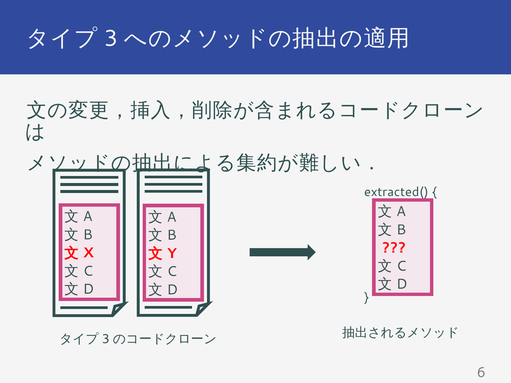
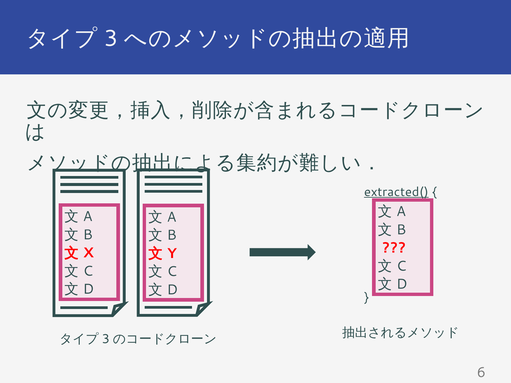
extracted( underline: none -> present (396, 192)
